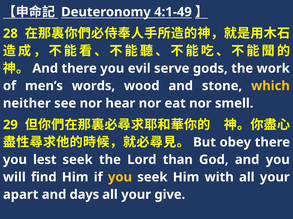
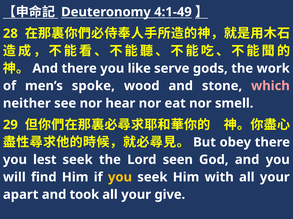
evil: evil -> like (139, 69)
words: words -> spoke (93, 86)
which colour: yellow -> pink (270, 86)
than: than -> seen (178, 160)
days: days -> took (84, 195)
